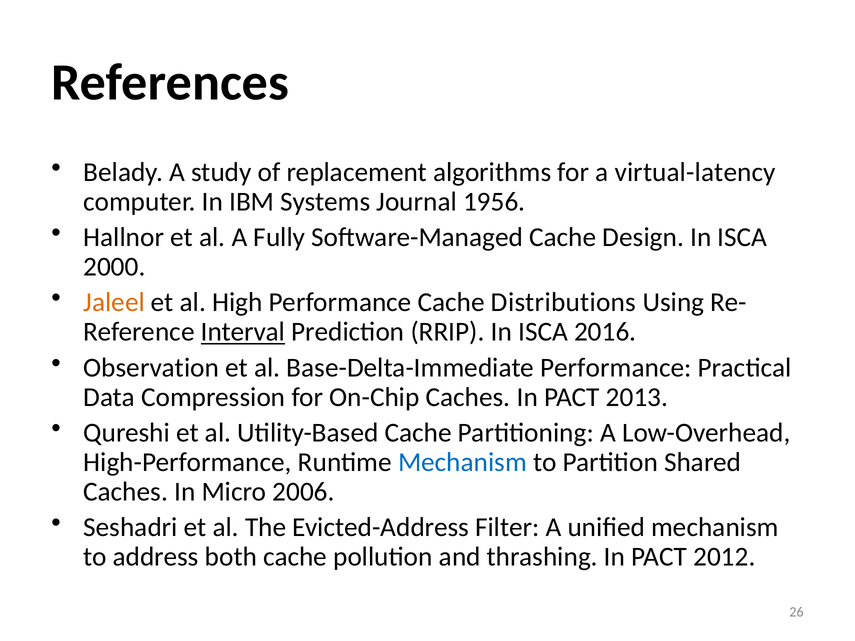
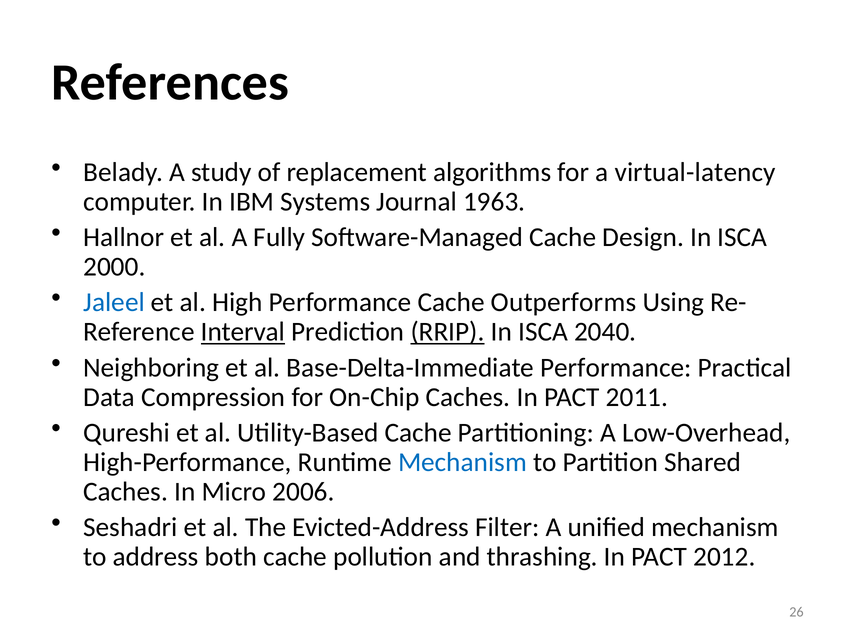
1956: 1956 -> 1963 (494, 202)
Jaleel colour: orange -> blue (114, 303)
Distributions: Distributions -> Outperforms (564, 303)
RRIP underline: none -> present (448, 332)
2016: 2016 -> 2040 (605, 332)
Observation: Observation -> Neighboring (151, 368)
2013: 2013 -> 2011 (637, 397)
